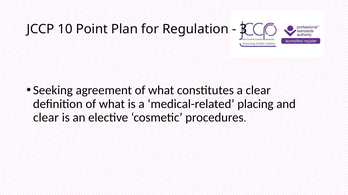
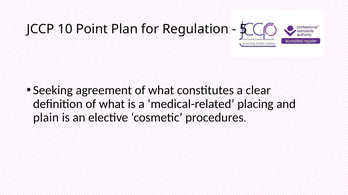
3: 3 -> 5 (243, 29)
clear: clear -> plain (46, 118)
